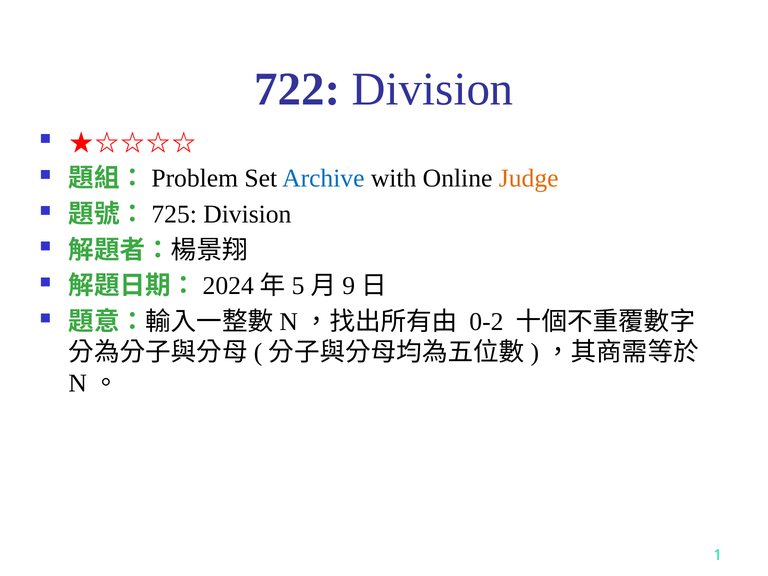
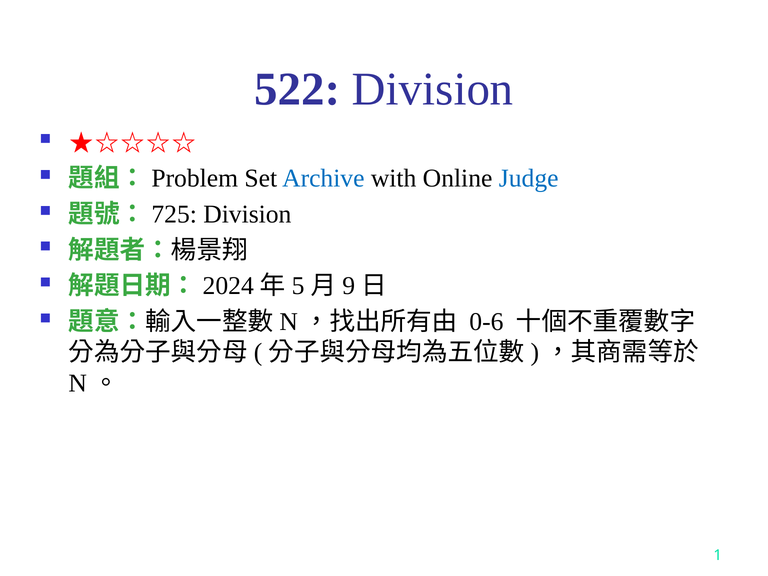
722: 722 -> 522 (297, 89)
Judge colour: orange -> blue (529, 178)
0-2: 0-2 -> 0-6 (486, 322)
